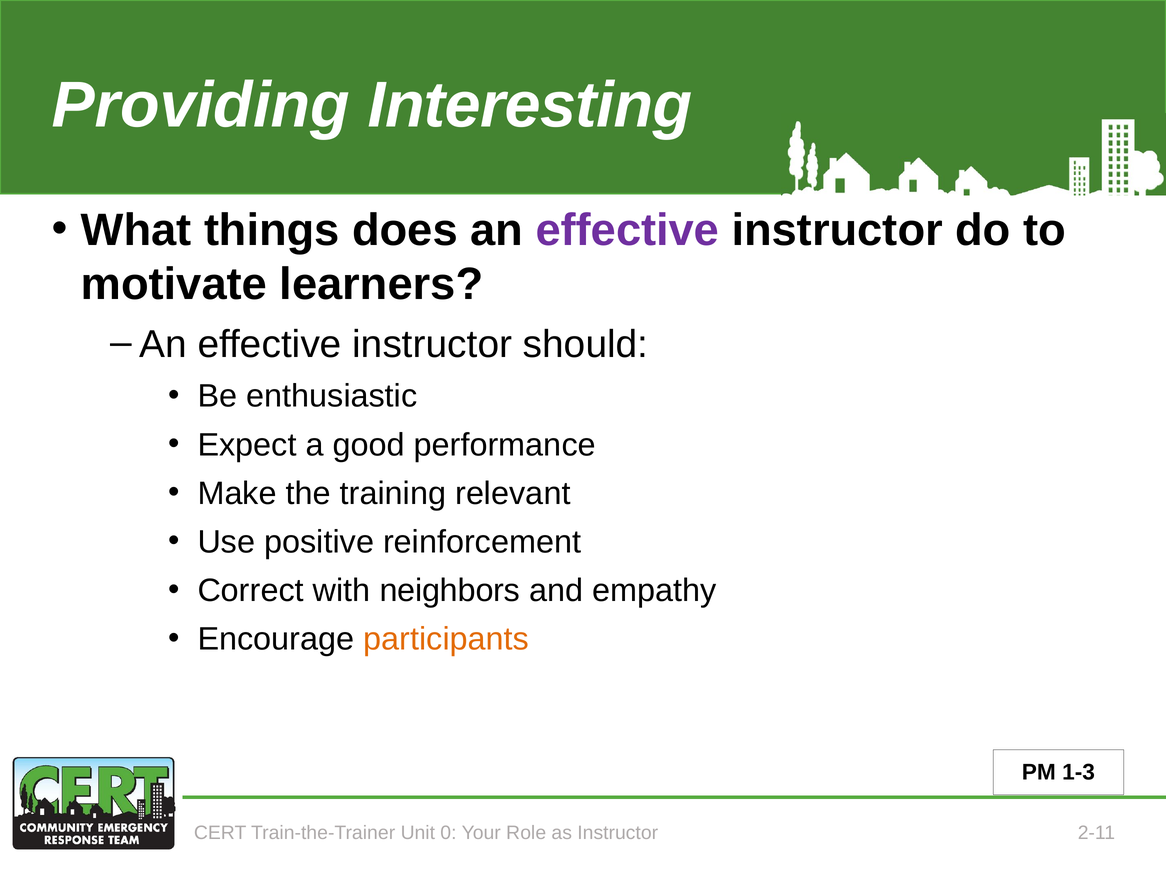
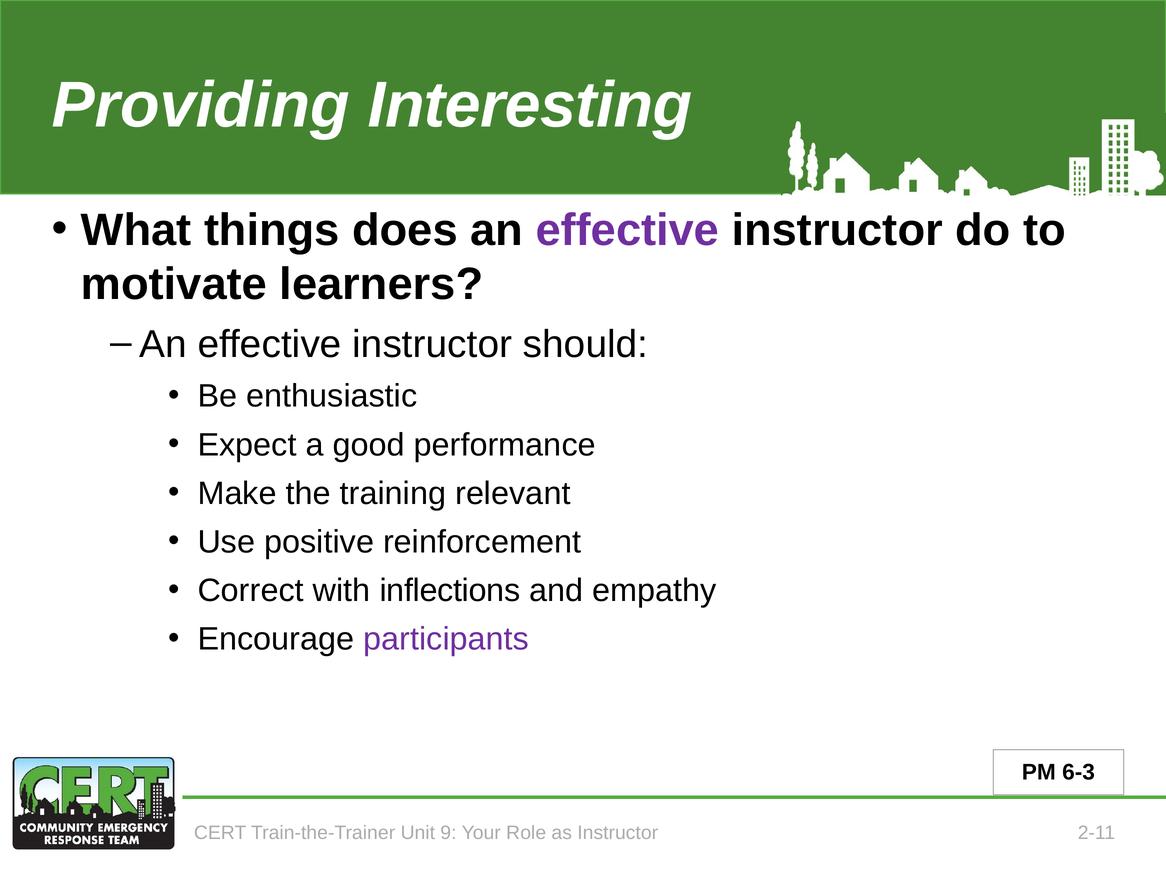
neighbors: neighbors -> inflections (450, 591)
participants colour: orange -> purple (446, 640)
1-3: 1-3 -> 6-3 (1079, 773)
0: 0 -> 9 (448, 833)
